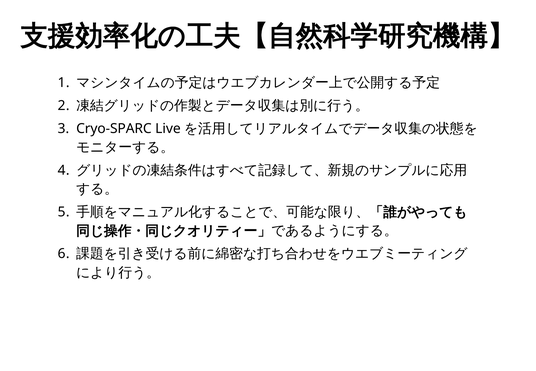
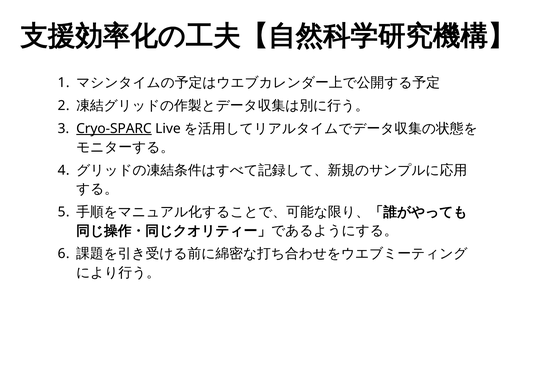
Cryo-SPARC underline: none -> present (114, 129)
